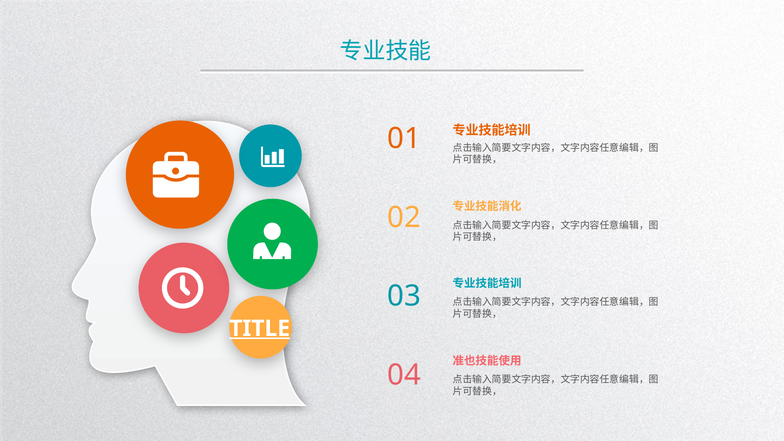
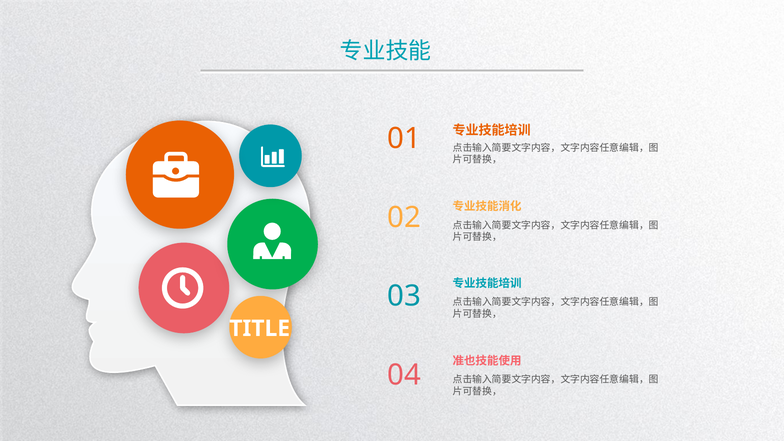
TITLE underline: present -> none (260, 328)
